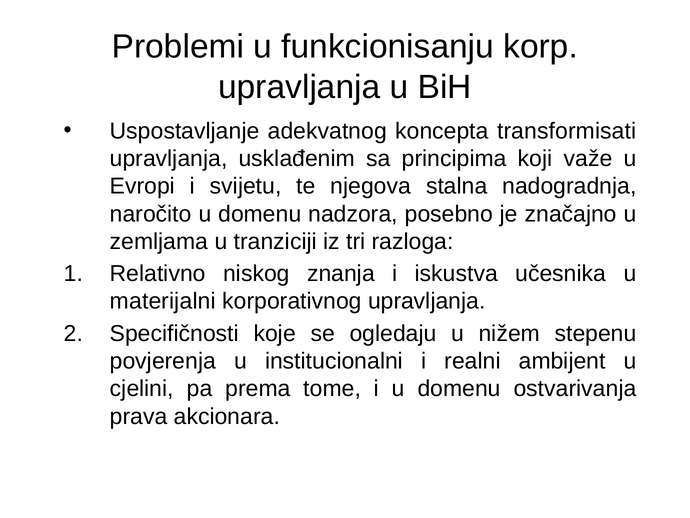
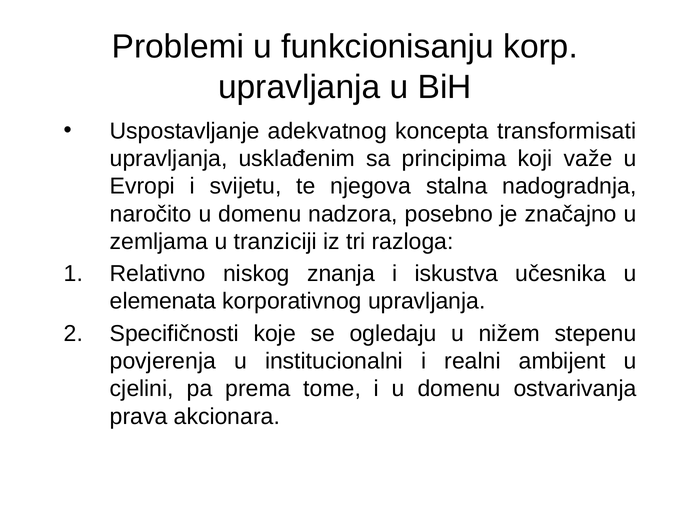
materijalni: materijalni -> elemenata (163, 301)
